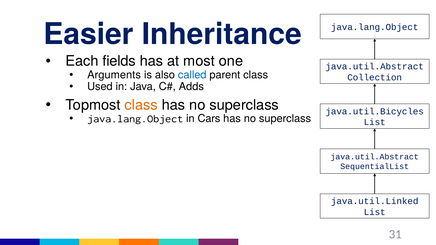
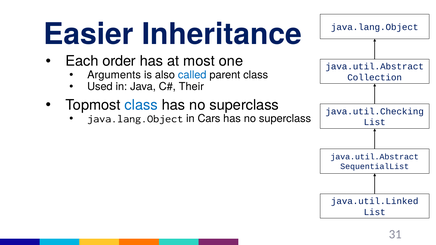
fields: fields -> order (119, 61)
Adds: Adds -> Their (191, 87)
class colour: orange -> blue (141, 105)
java.util.Bicycles: java.util.Bicycles -> java.util.Checking (375, 112)
